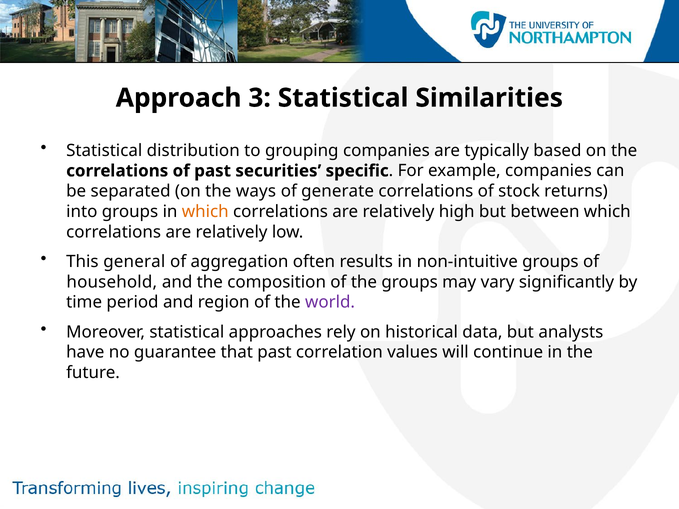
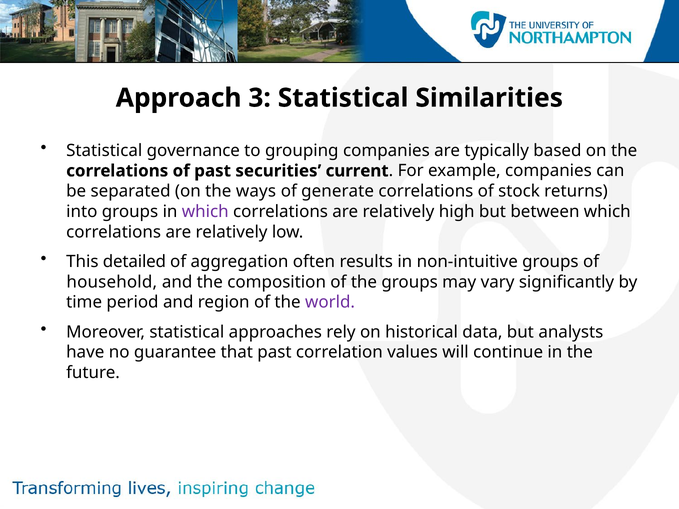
distribution: distribution -> governance (193, 151)
specific: specific -> current (357, 171)
which colour: orange -> purple (205, 212)
general: general -> detailed (134, 262)
